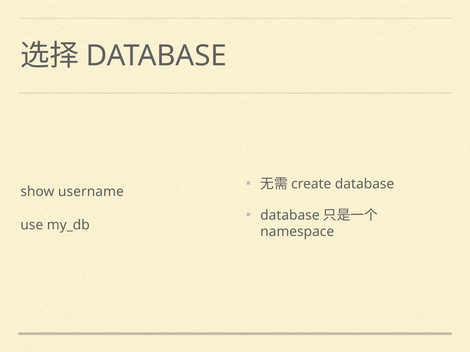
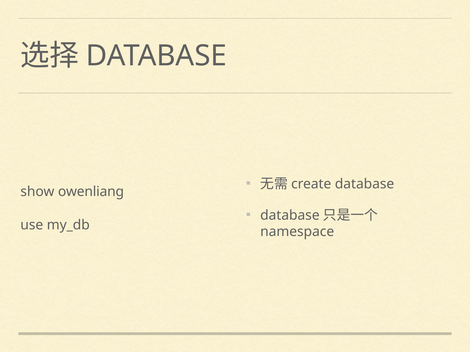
username: username -> owenliang (91, 192)
